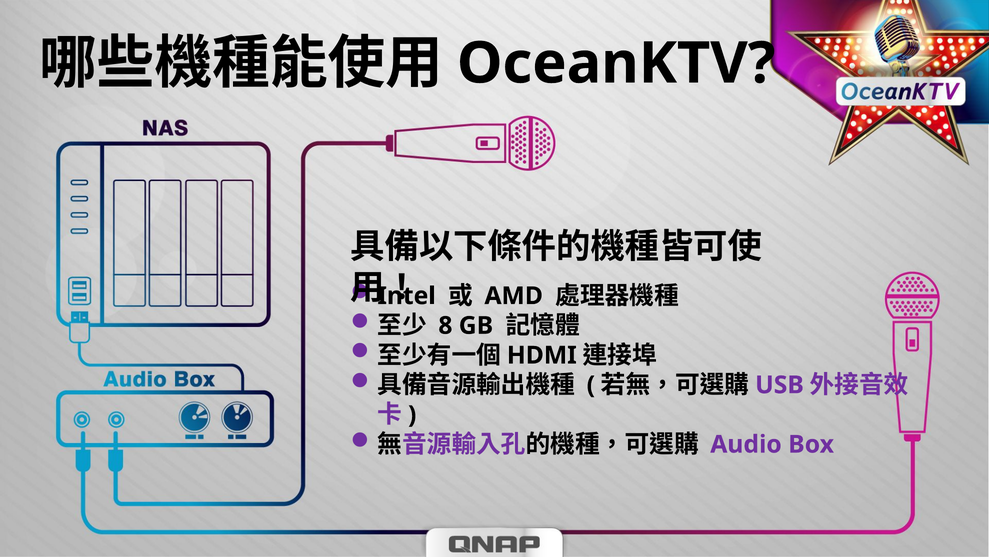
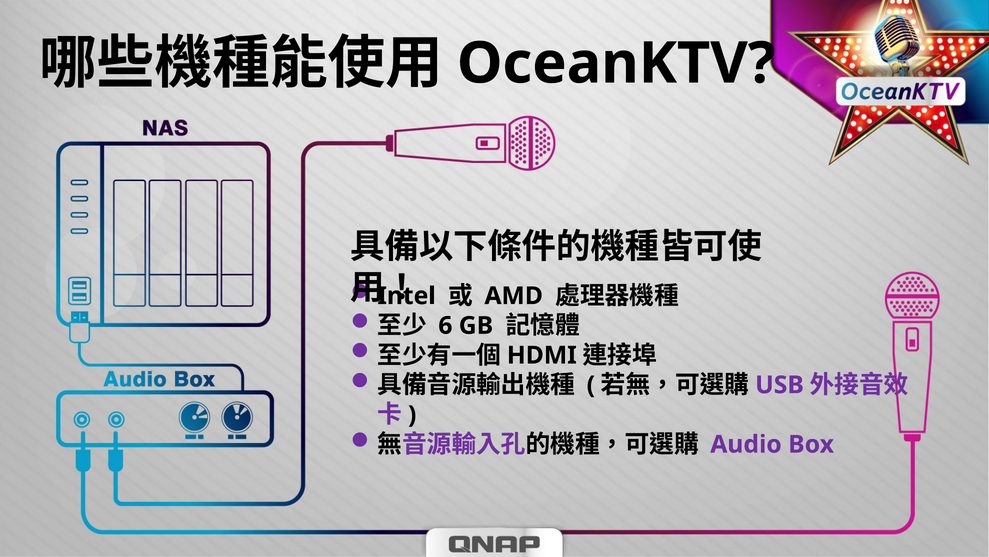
8: 8 -> 6 (445, 325)
